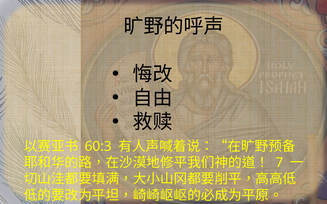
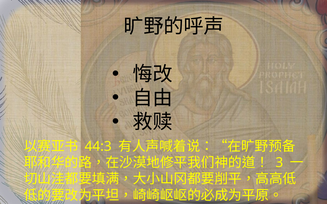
60:3: 60:3 -> 44:3 (98, 147)
7: 7 -> 3 (279, 163)
